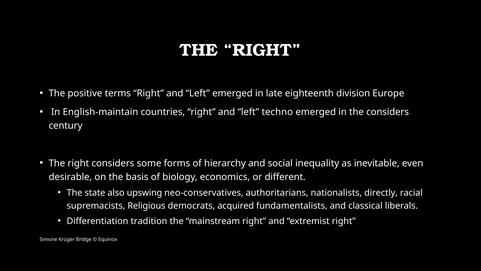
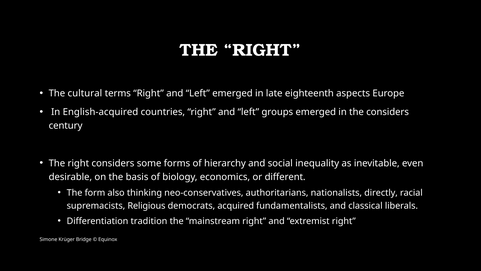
positive: positive -> cultural (85, 93)
division: division -> aspects (353, 93)
English-maintain: English-maintain -> English-acquired (100, 112)
techno: techno -> groups (277, 112)
state: state -> form (95, 192)
upswing: upswing -> thinking (144, 192)
